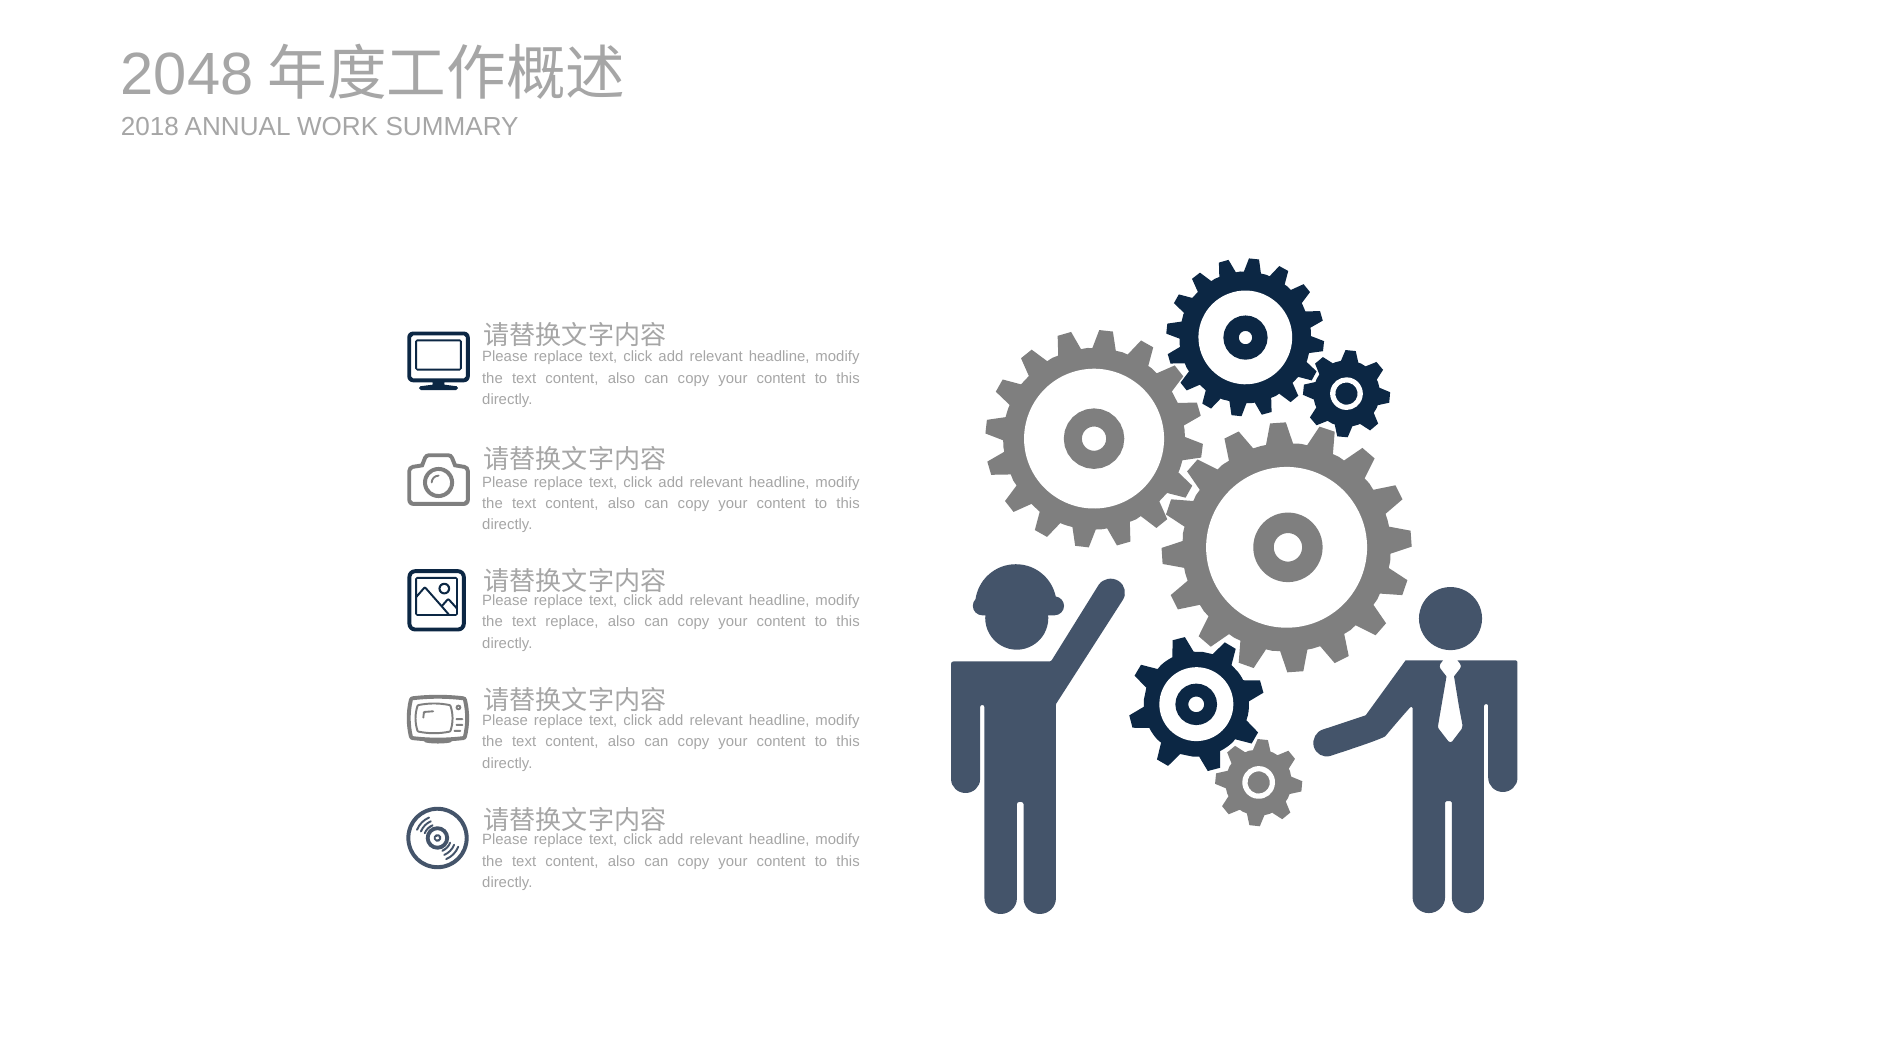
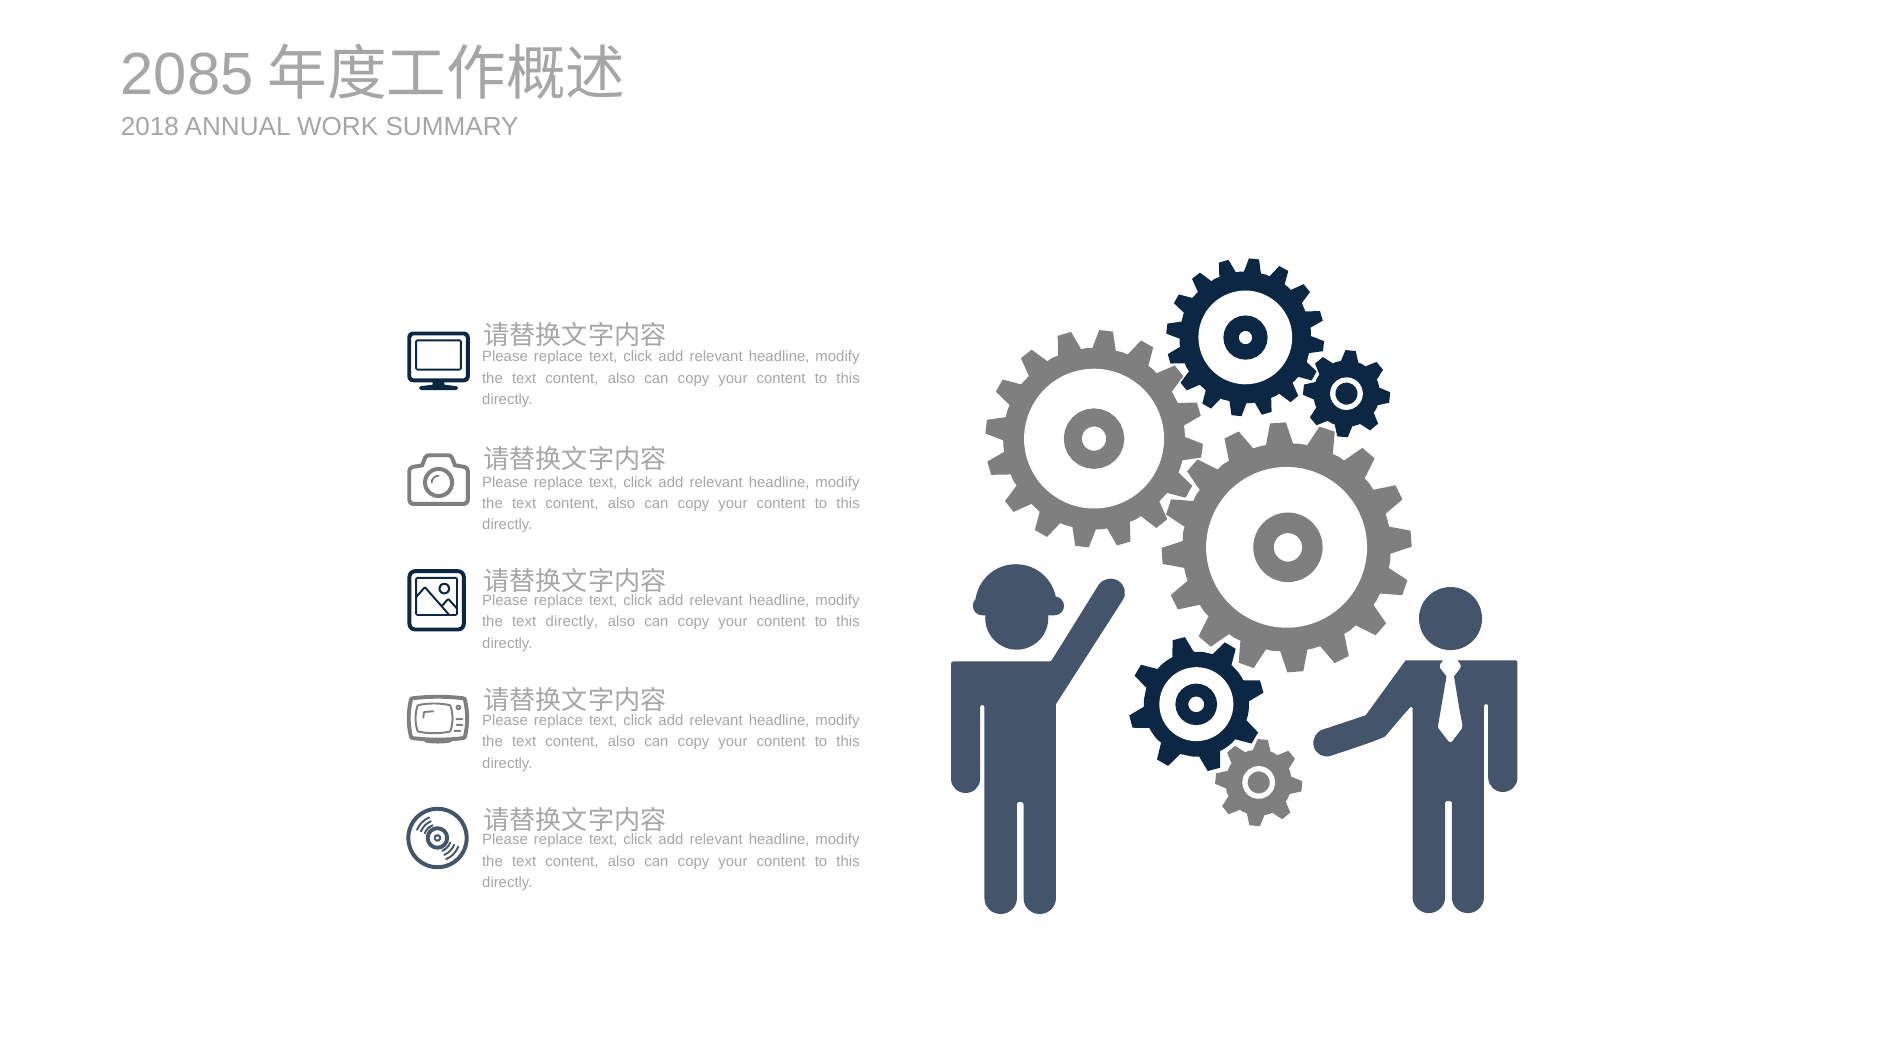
2048: 2048 -> 2085 (187, 74)
text replace: replace -> directly (572, 622)
